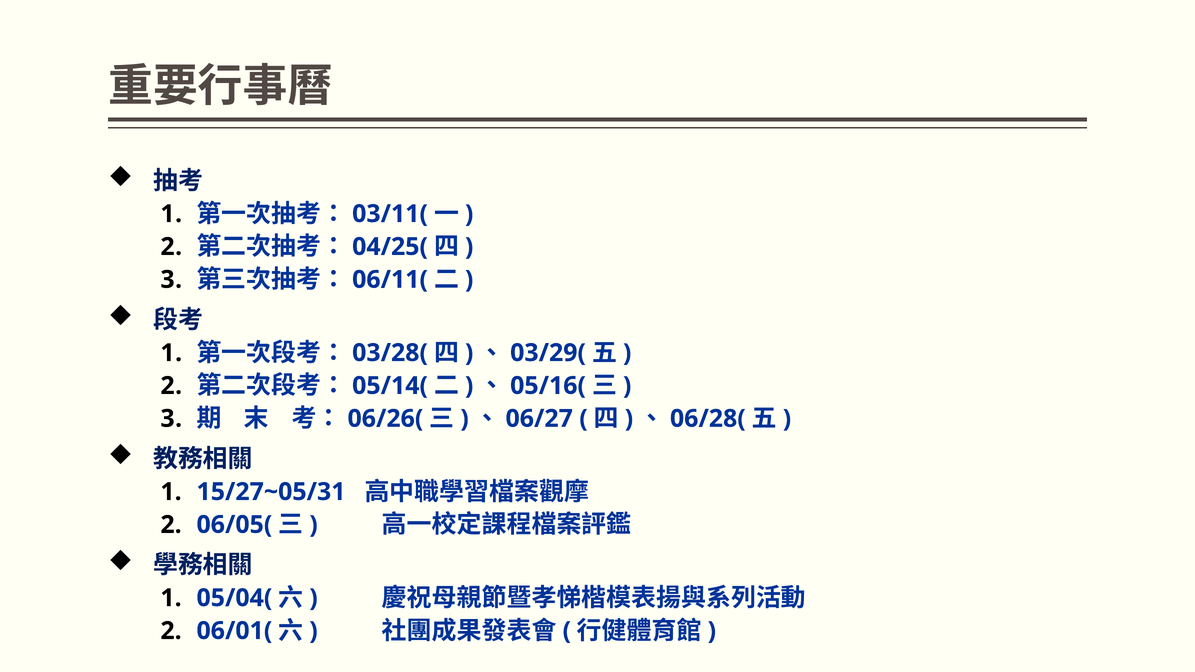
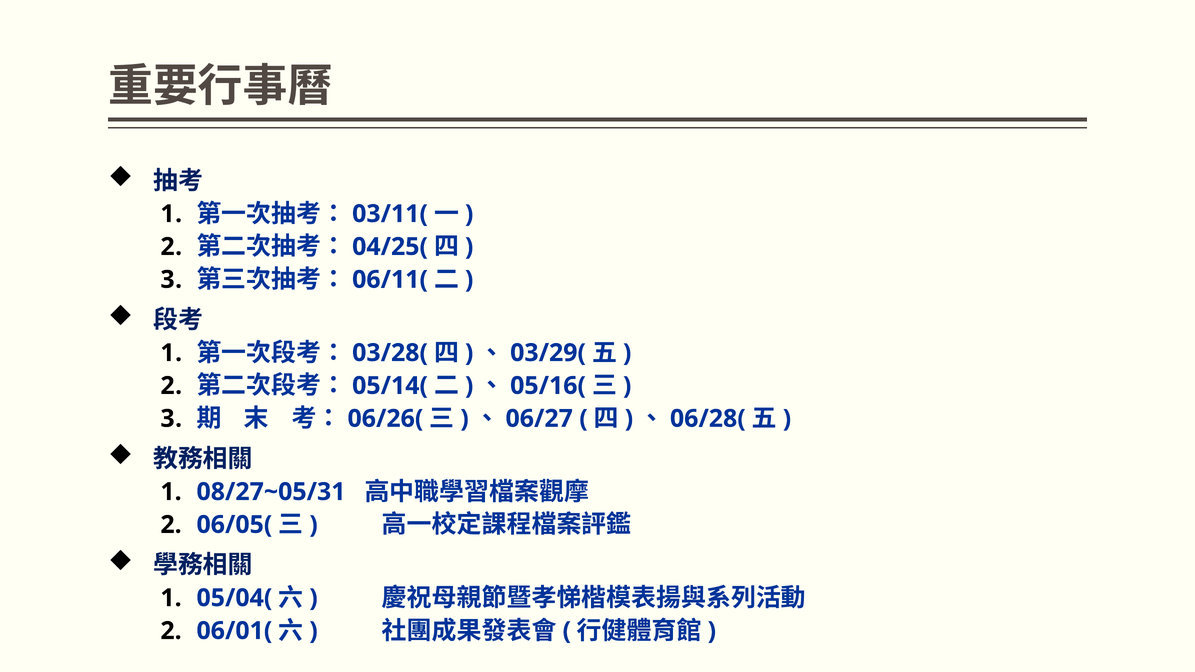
15/27~05/31: 15/27~05/31 -> 08/27~05/31 (271, 492)
